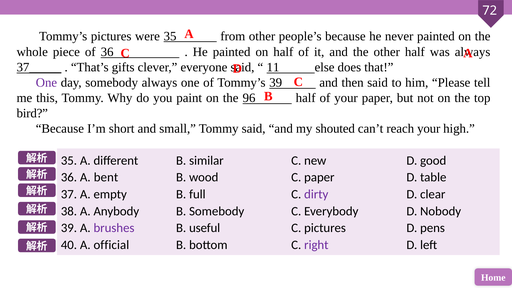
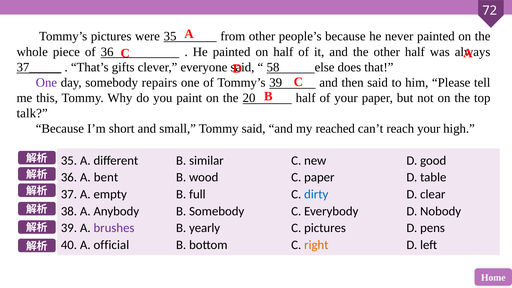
11: 11 -> 58 (273, 67)
somebody always: always -> repairs (159, 83)
96: 96 -> 20 (249, 98)
bird: bird -> talk (32, 113)
shouted: shouted -> reached (335, 129)
dirty colour: purple -> blue (316, 194)
useful: useful -> yearly (205, 228)
right colour: purple -> orange (316, 245)
